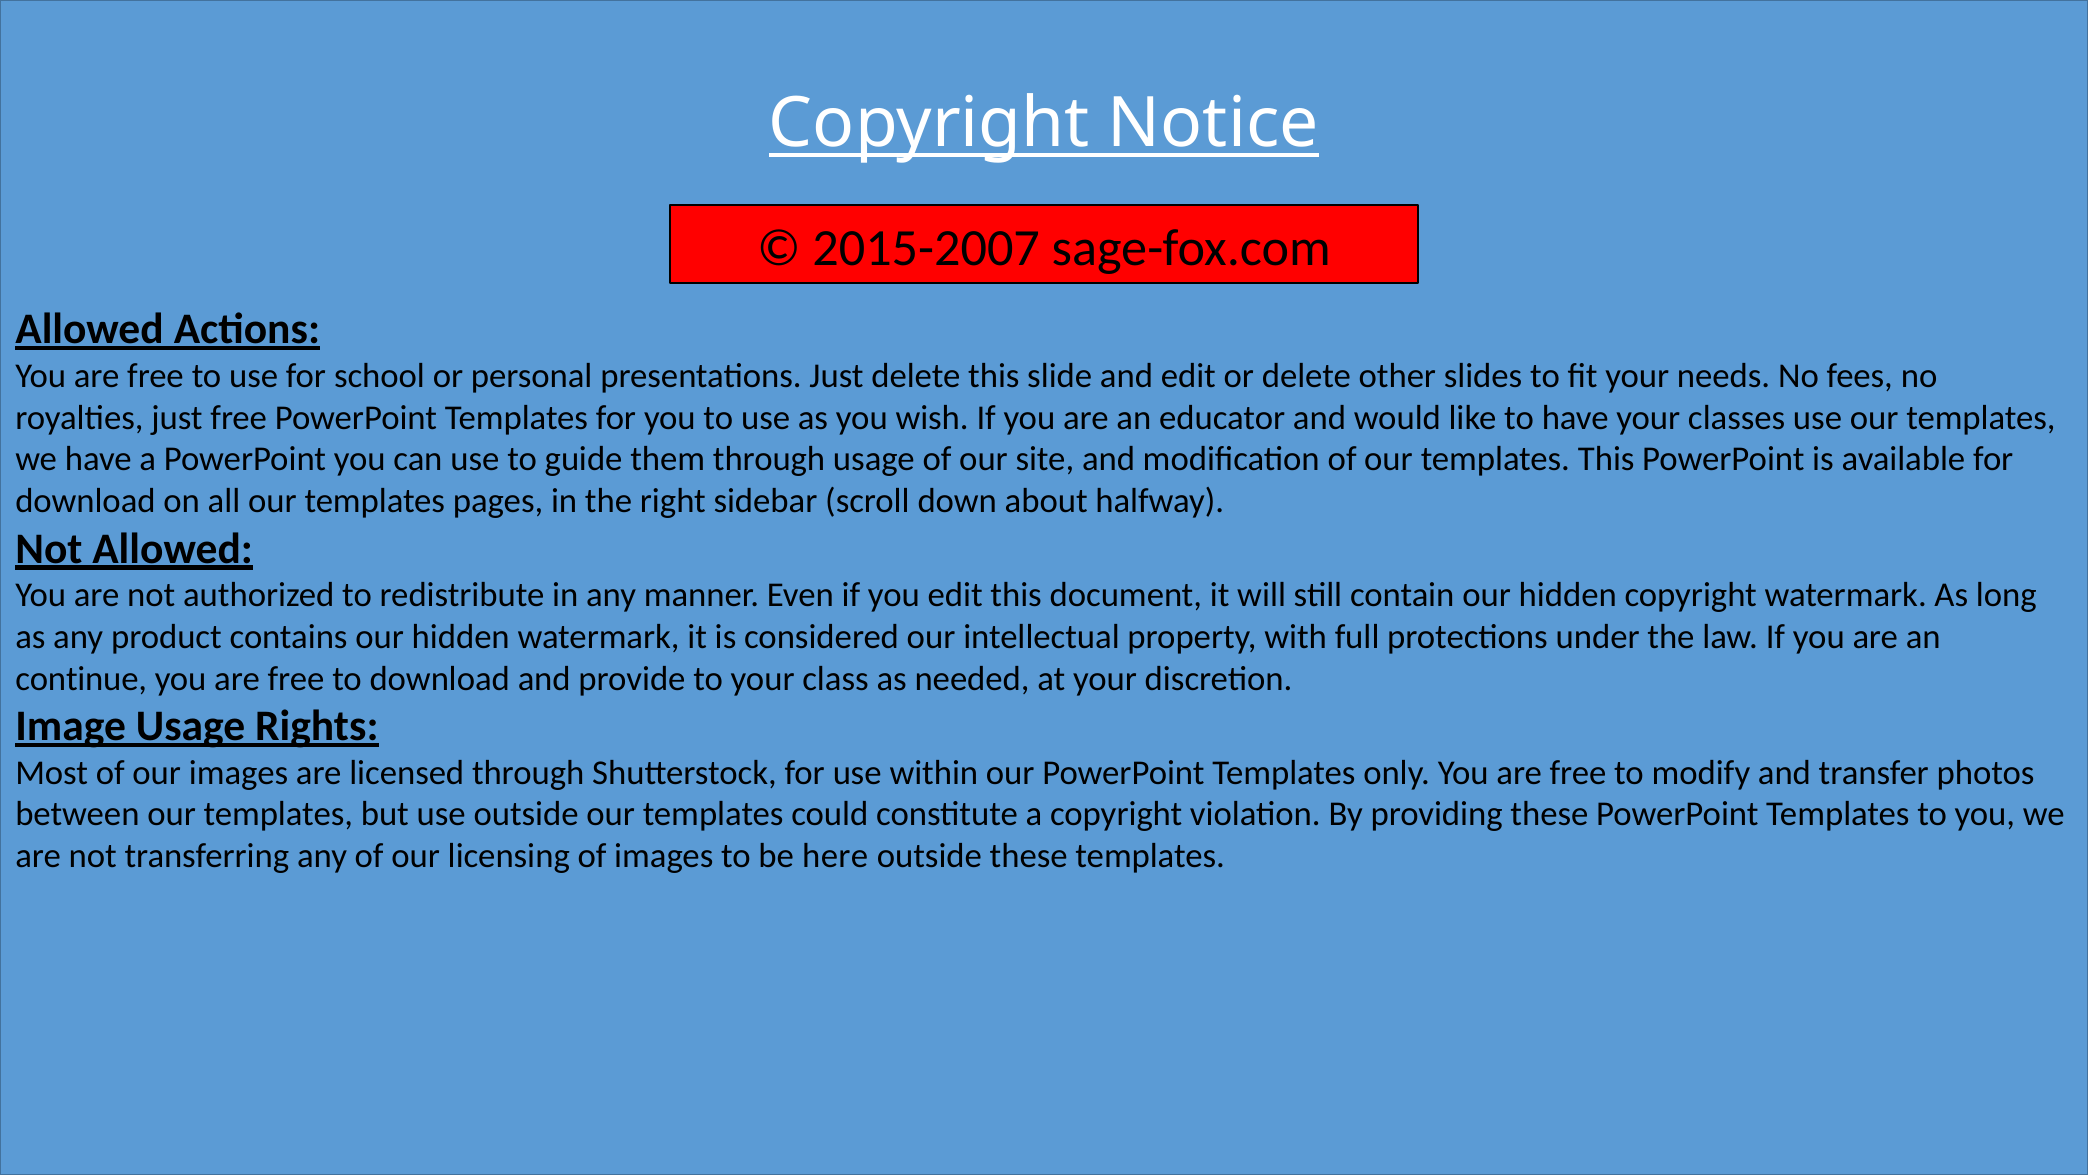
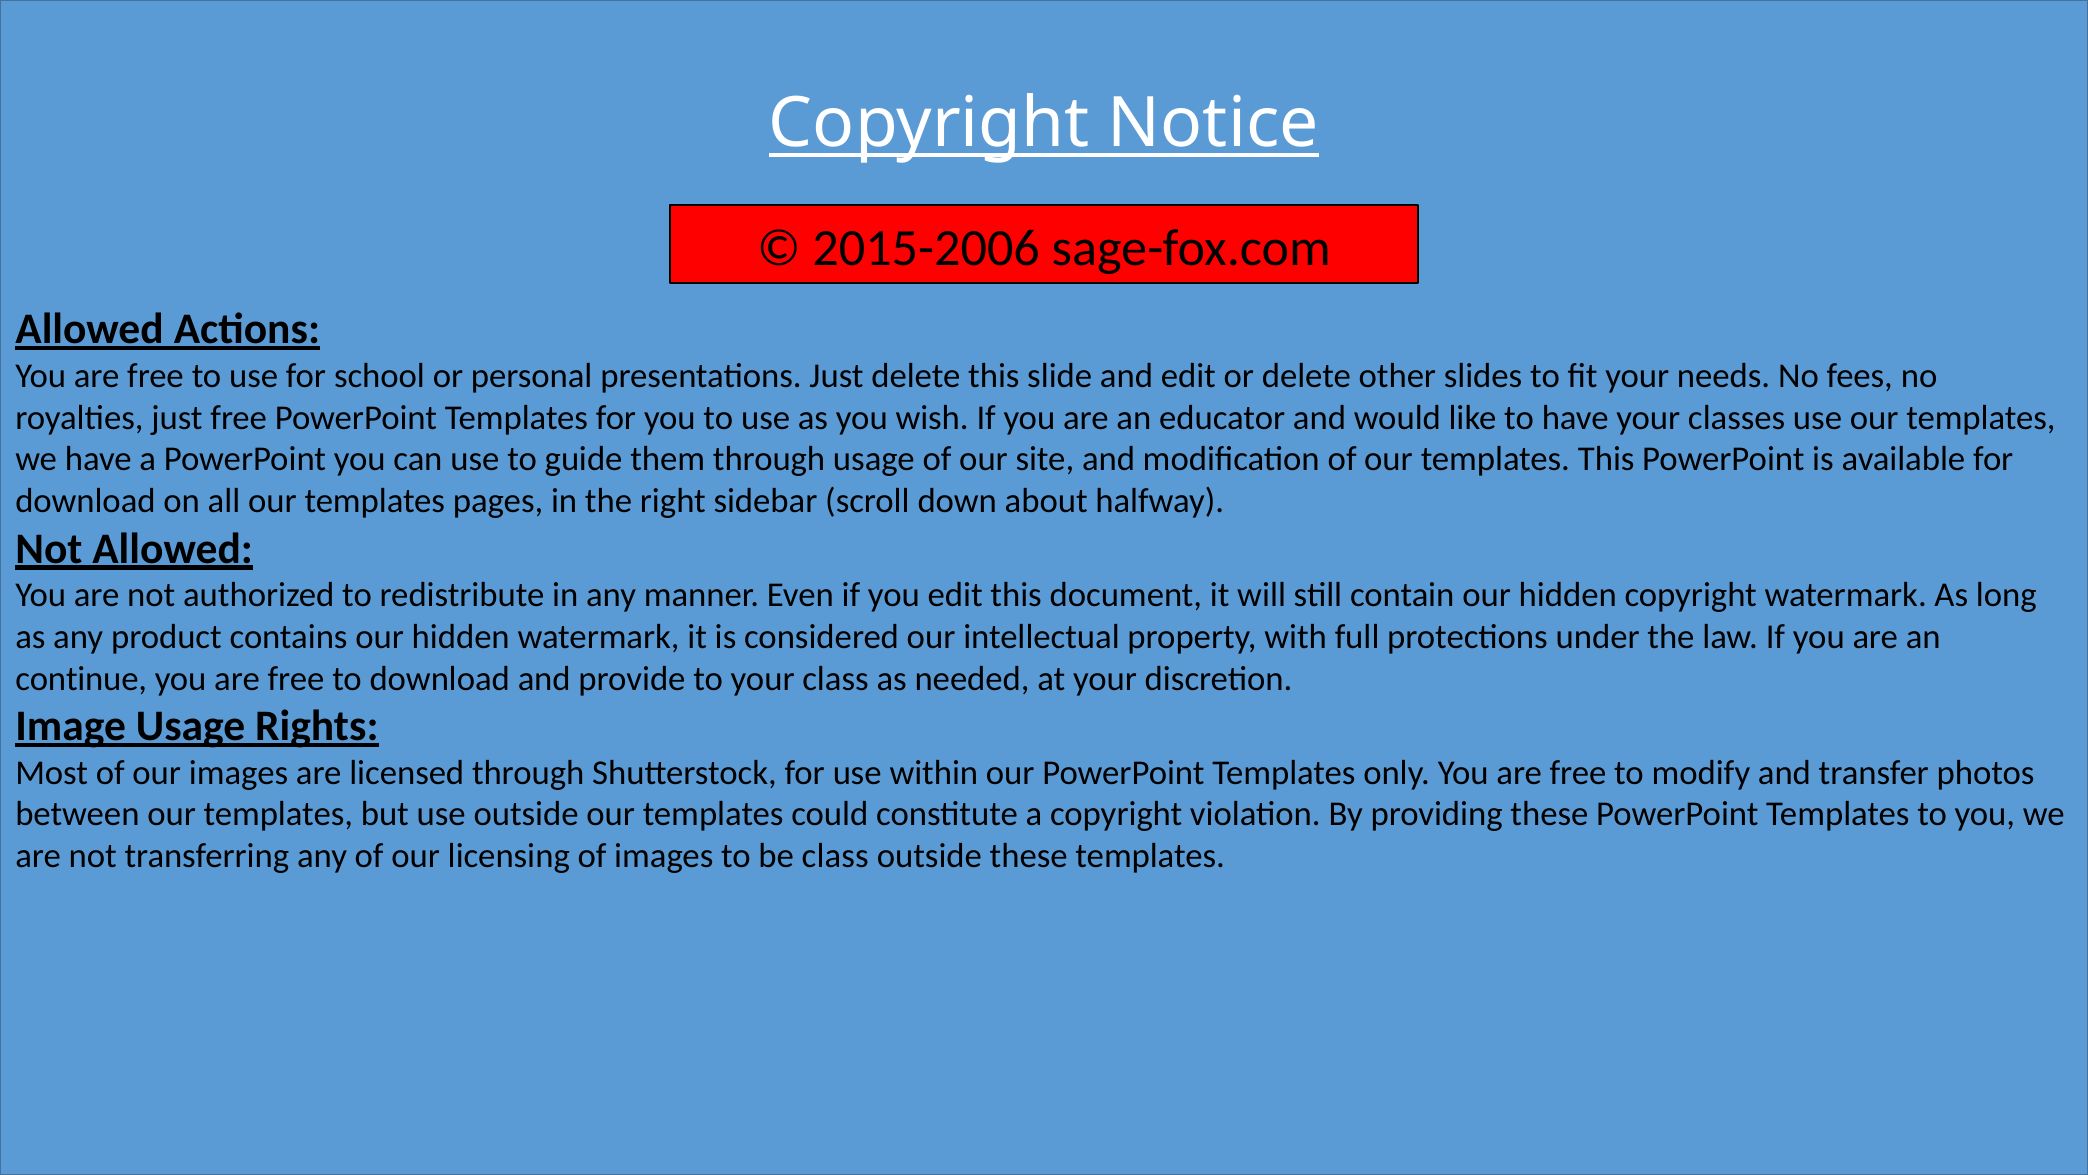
2015-2007: 2015-2007 -> 2015-2006 (926, 248)
be here: here -> class (835, 856)
